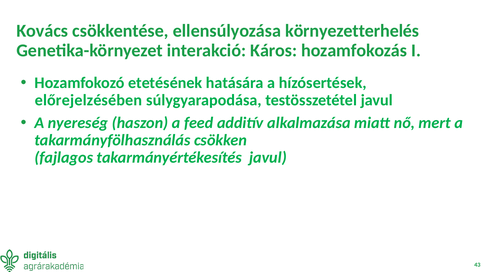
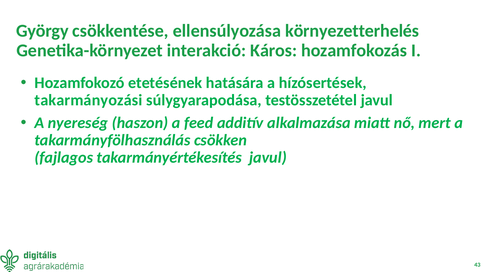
Kovács: Kovács -> György (42, 31)
előrejelzésében: előrejelzésében -> takarmányozási (89, 100)
